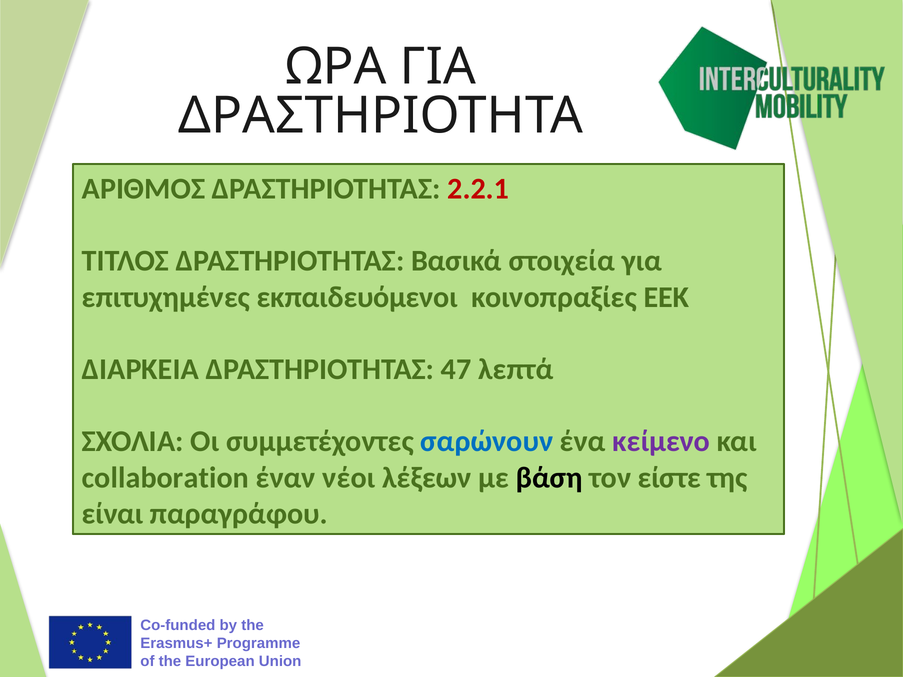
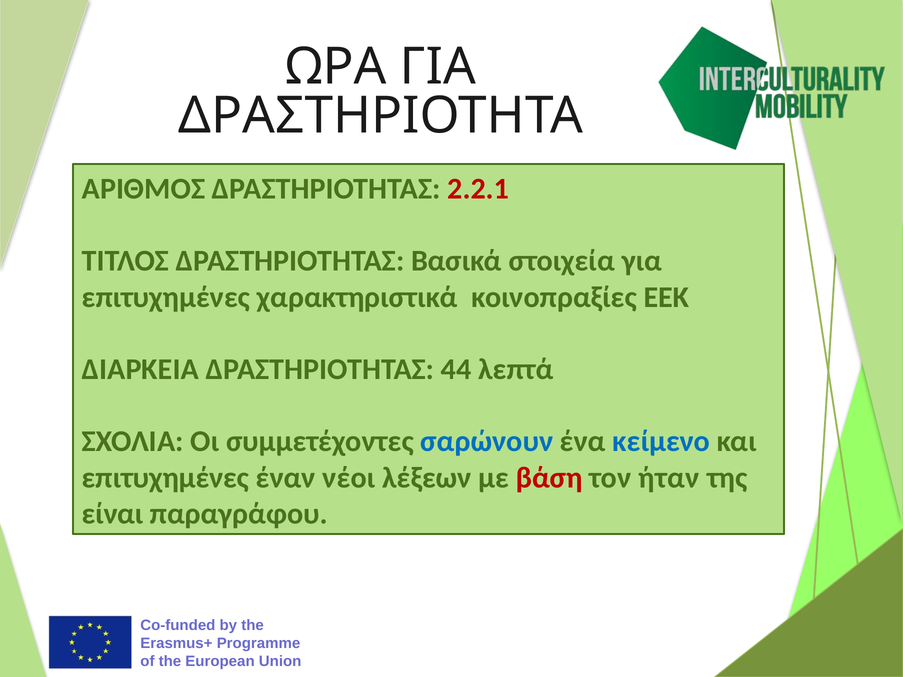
εκπαιδευόμενοι: εκπαιδευόμενοι -> χαρακτηριστικά (357, 297)
47: 47 -> 44 (456, 369)
κείμενο colour: purple -> blue (661, 442)
collaboration: collaboration -> επιτυχημένες (165, 478)
βάση colour: black -> red (549, 478)
είστε: είστε -> ήταν (669, 478)
